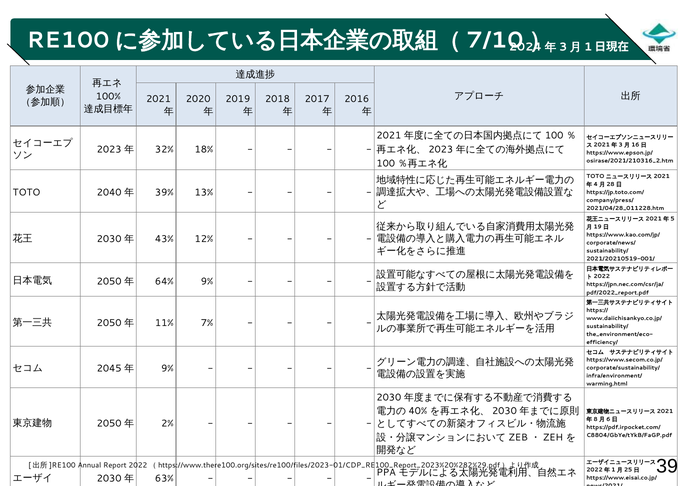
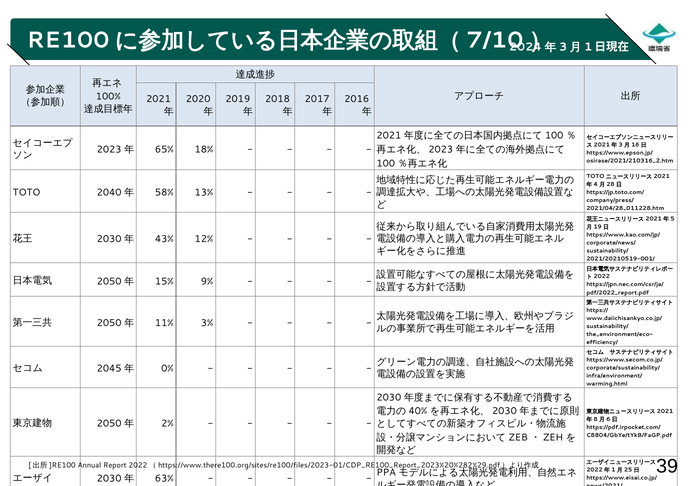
32%: 32% -> 65% (164, 150)
39%: 39% -> 58% (164, 193)
64%: 64% -> 15% (164, 282)
7%: 7% -> 3% (207, 323)
9%: 9% -> 0% (167, 369)
